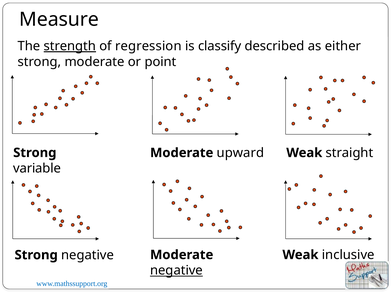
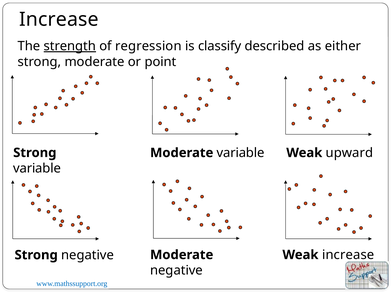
Measure: Measure -> Increase (59, 19)
Moderate upward: upward -> variable (240, 153)
straight: straight -> upward (349, 153)
Weak inclusive: inclusive -> increase (348, 255)
negative underline: present -> none (176, 271)
